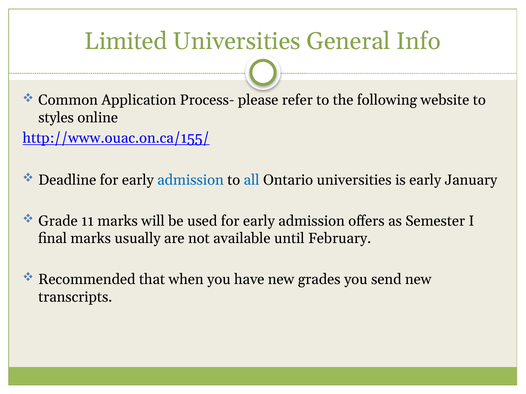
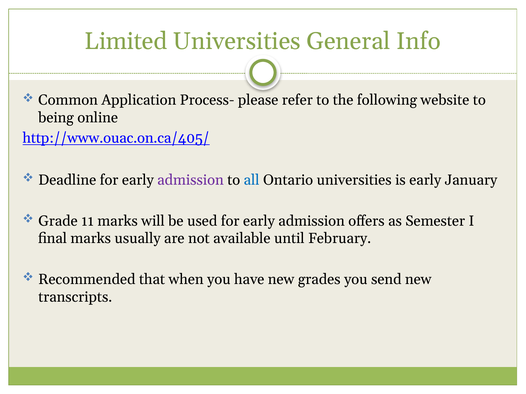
styles: styles -> being (56, 118)
http://www.ouac.on.ca/155/: http://www.ouac.on.ca/155/ -> http://www.ouac.on.ca/405/ (116, 138)
admission colour: blue -> purple (190, 180)
